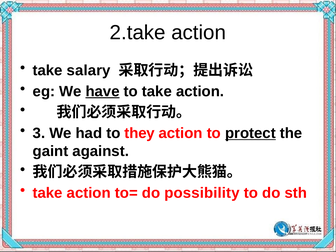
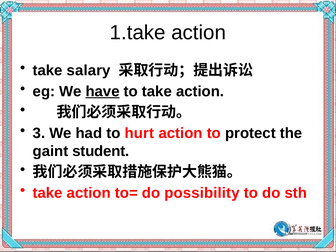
2.take: 2.take -> 1.take (138, 33)
they: they -> hurt (139, 133)
protect underline: present -> none (250, 133)
against: against -> student (101, 151)
